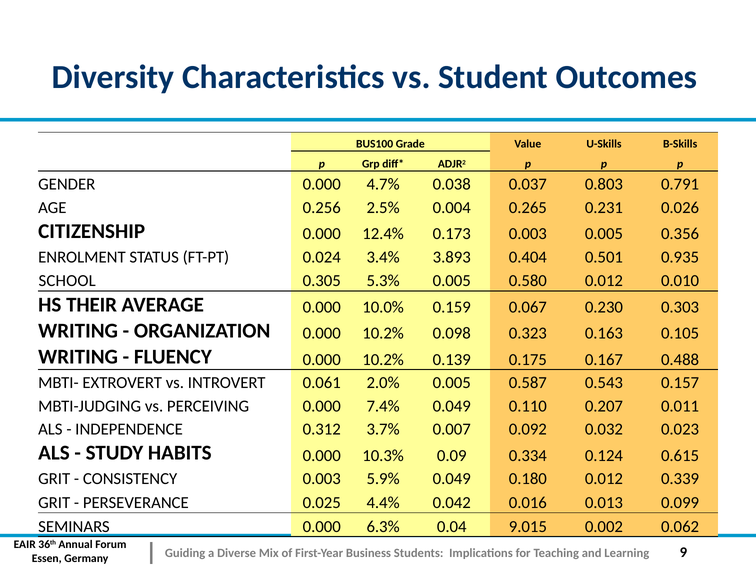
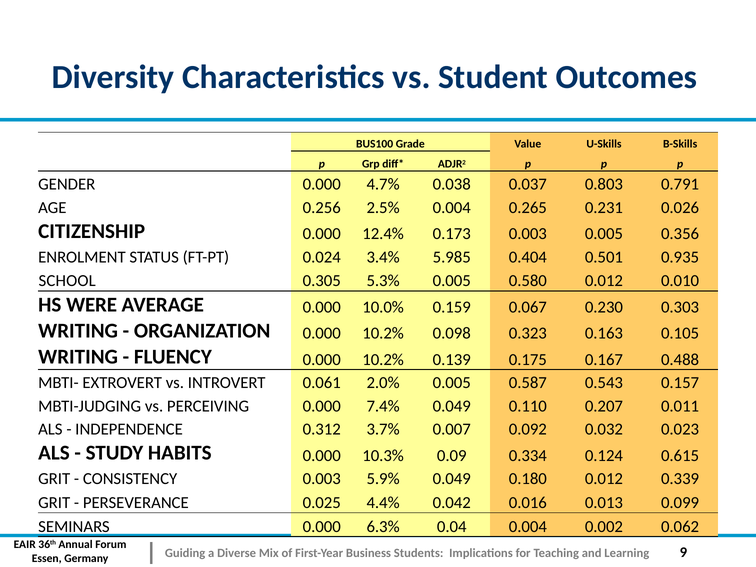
3.893: 3.893 -> 5.985 (452, 257)
THEIR: THEIR -> WERE (92, 305)
0.04 9.015: 9.015 -> 0.004 (528, 527)
